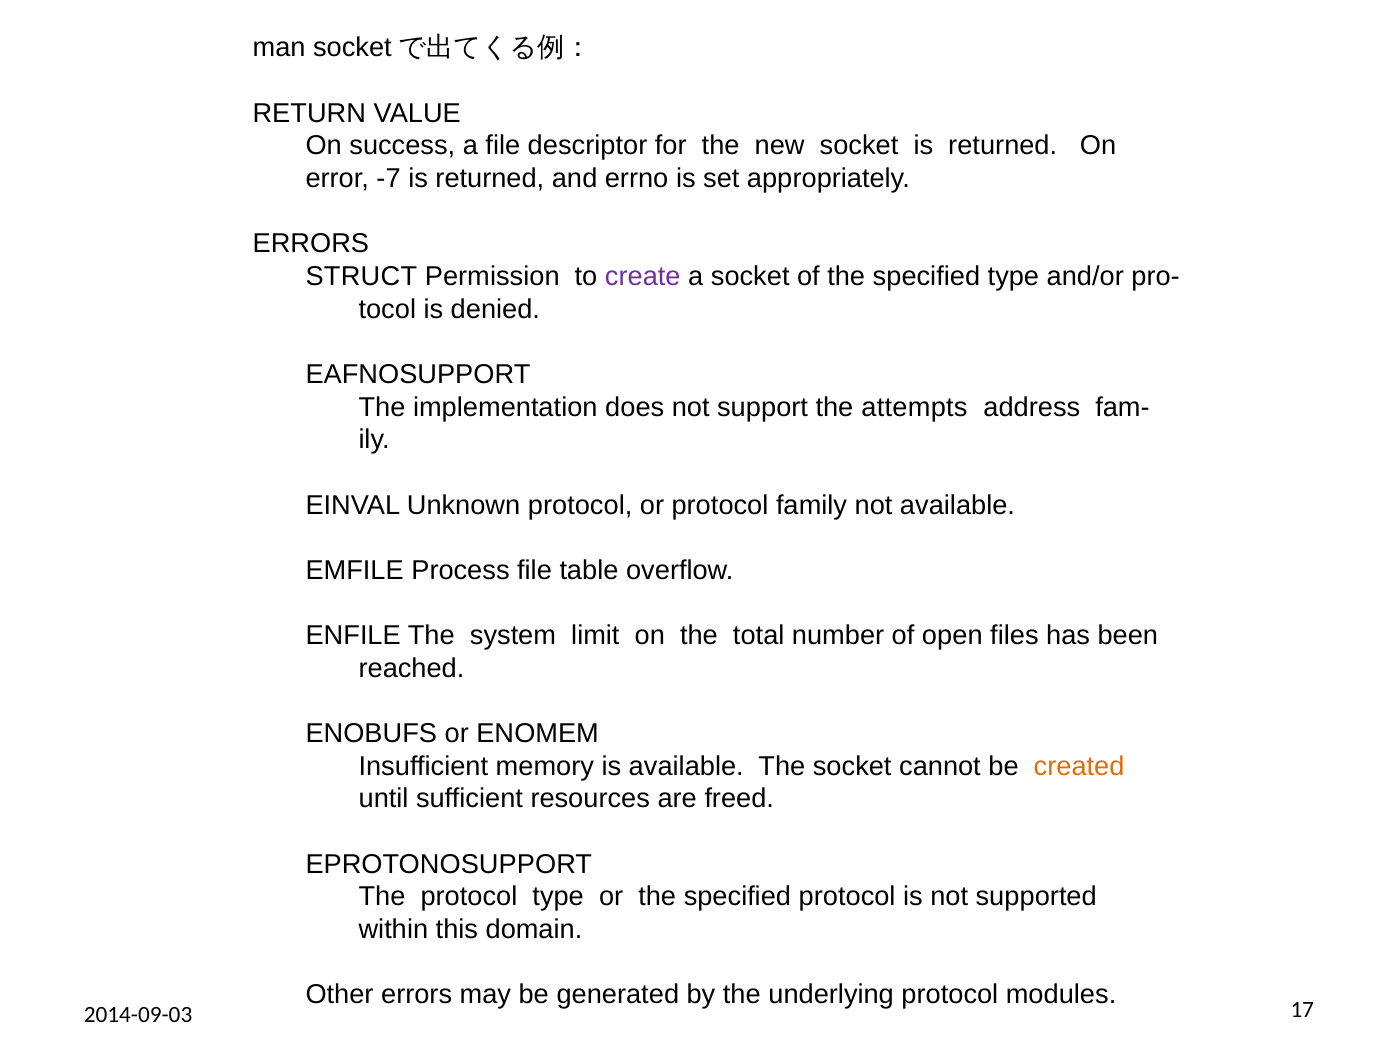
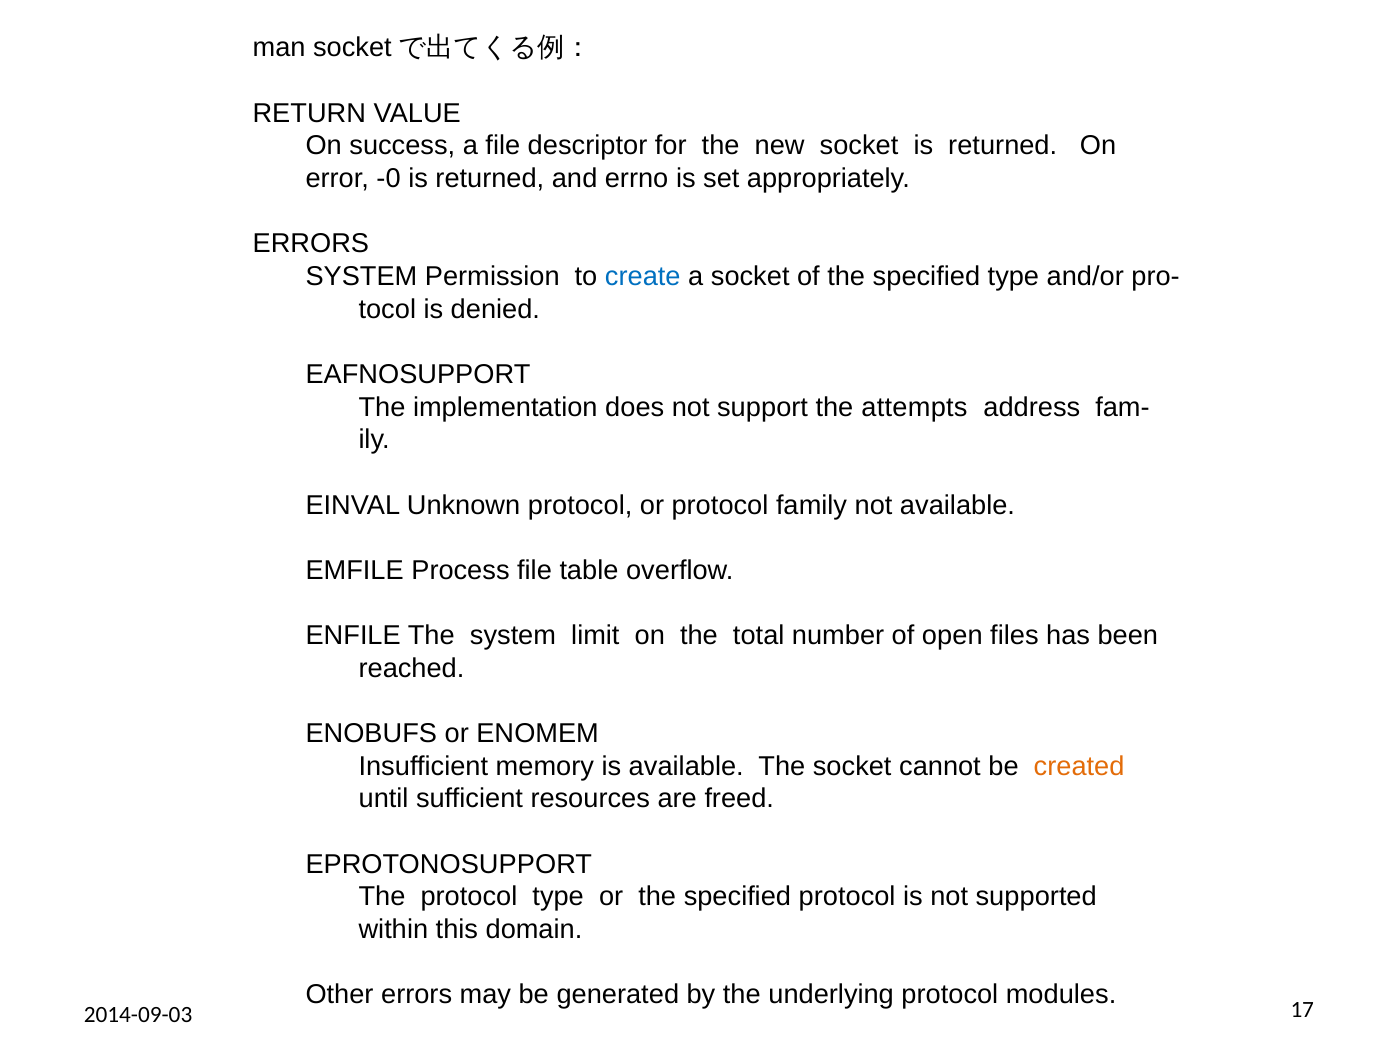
-7: -7 -> -0 (389, 178)
STRUCT: STRUCT -> SYSTEM (361, 276)
create colour: purple -> blue (643, 276)
